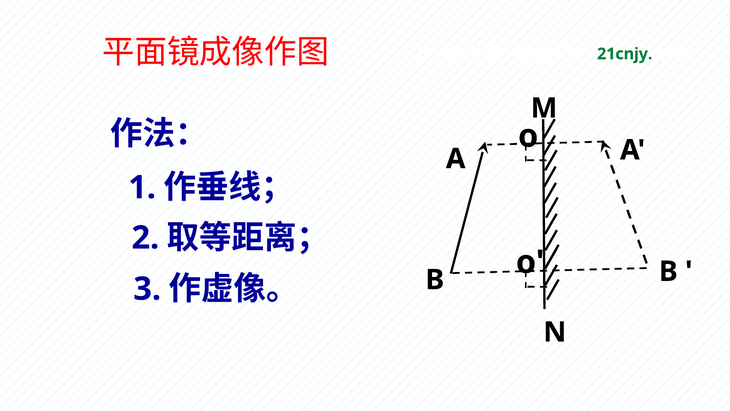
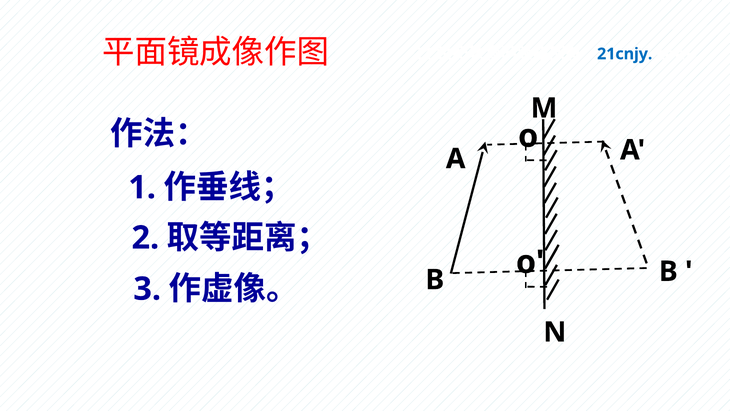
21cnjy colour: green -> blue (625, 54)
